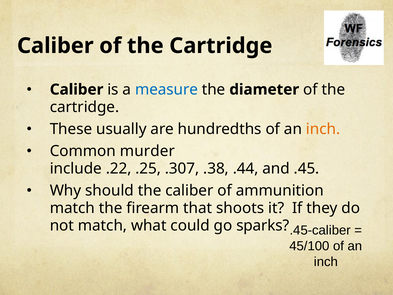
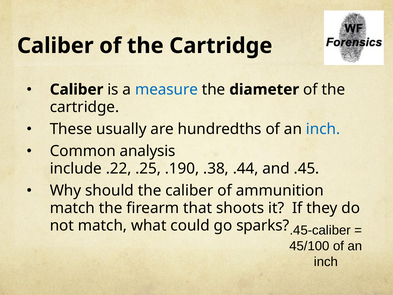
inch colour: orange -> blue (323, 129)
murder: murder -> analysis (148, 151)
.307: .307 -> .190 (182, 168)
